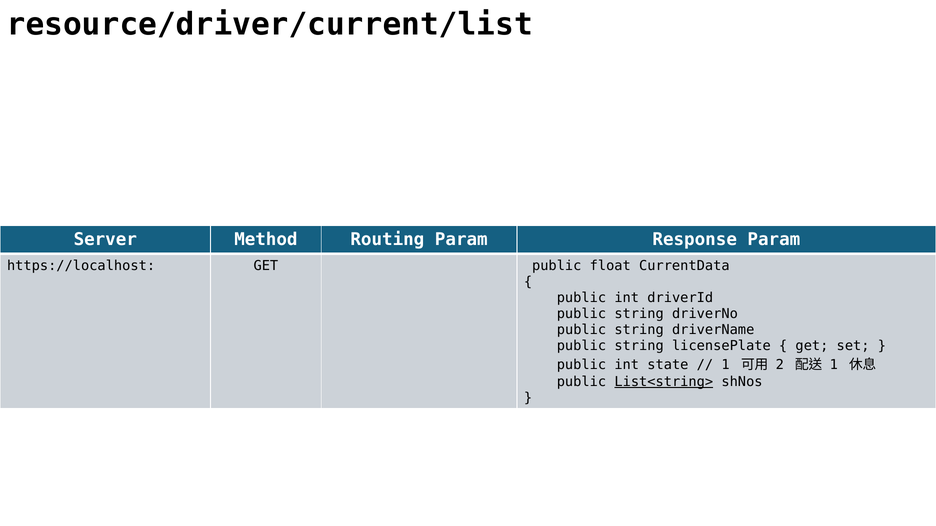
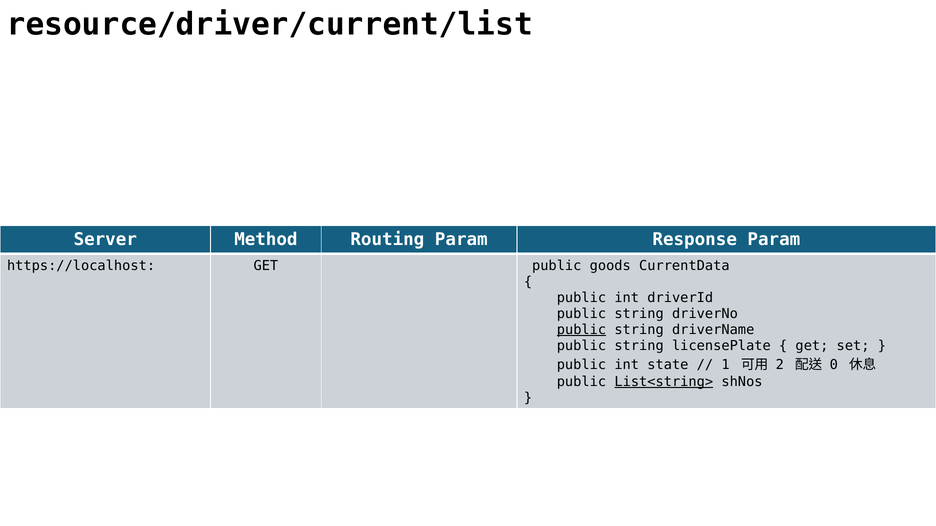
float: float -> goods (610, 266)
public underline: none -> present (581, 330)
1: 1 -> 0 (834, 365)
